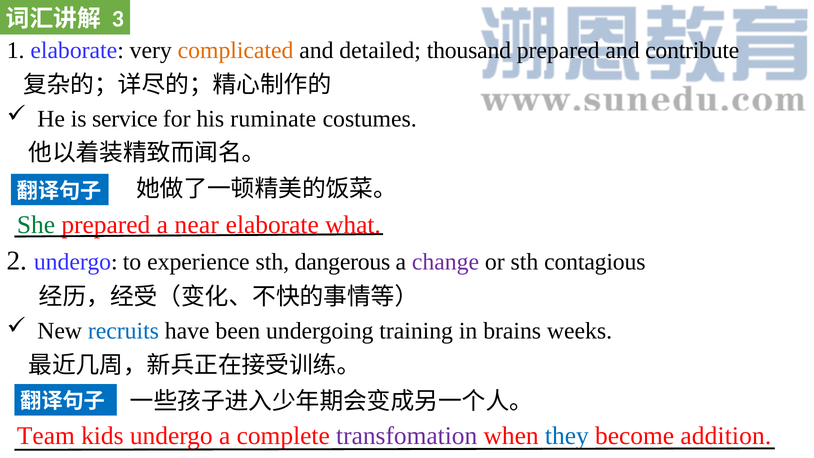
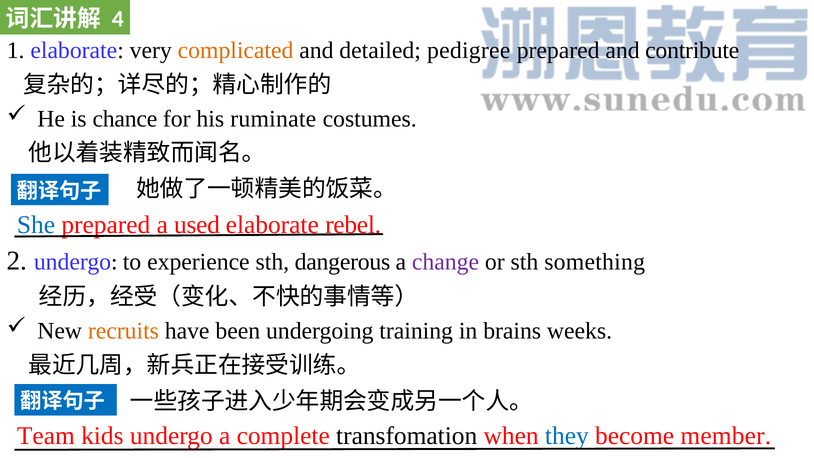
3: 3 -> 4 (118, 19)
thousand: thousand -> pedigree (469, 51)
service: service -> chance (125, 119)
She colour: green -> blue (36, 225)
near: near -> used (197, 225)
what: what -> rebel (353, 225)
contagious: contagious -> something (595, 262)
recruits colour: blue -> orange (123, 331)
transfomation colour: purple -> black (407, 436)
addition: addition -> member (726, 436)
